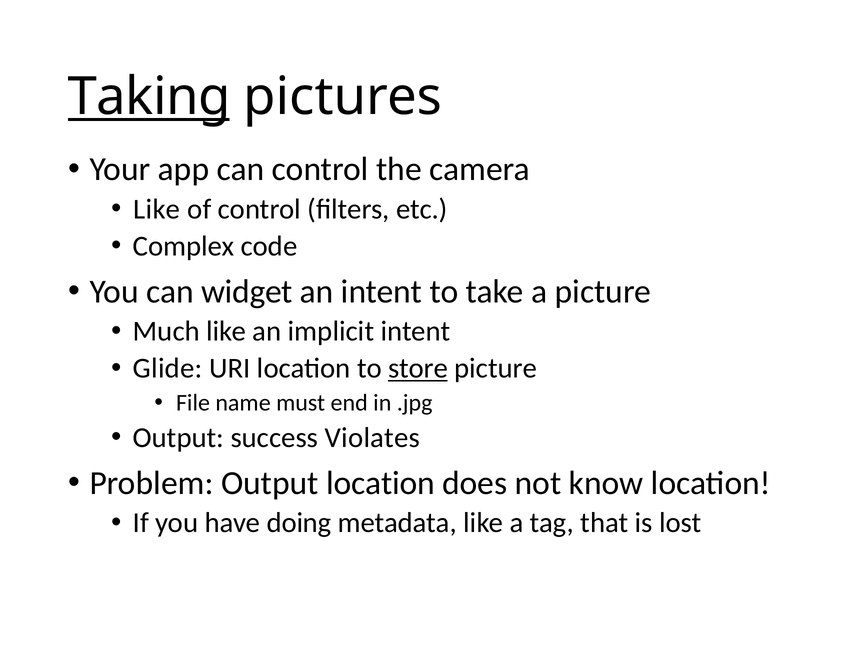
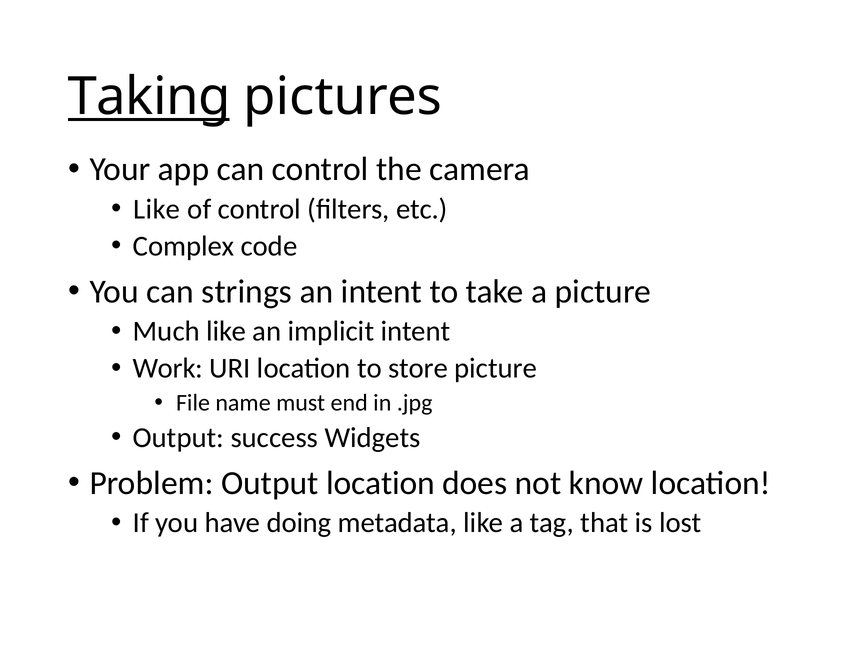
widget: widget -> strings (247, 292)
Glide: Glide -> Work (168, 368)
store underline: present -> none (418, 368)
Violates: Violates -> Widgets (373, 437)
